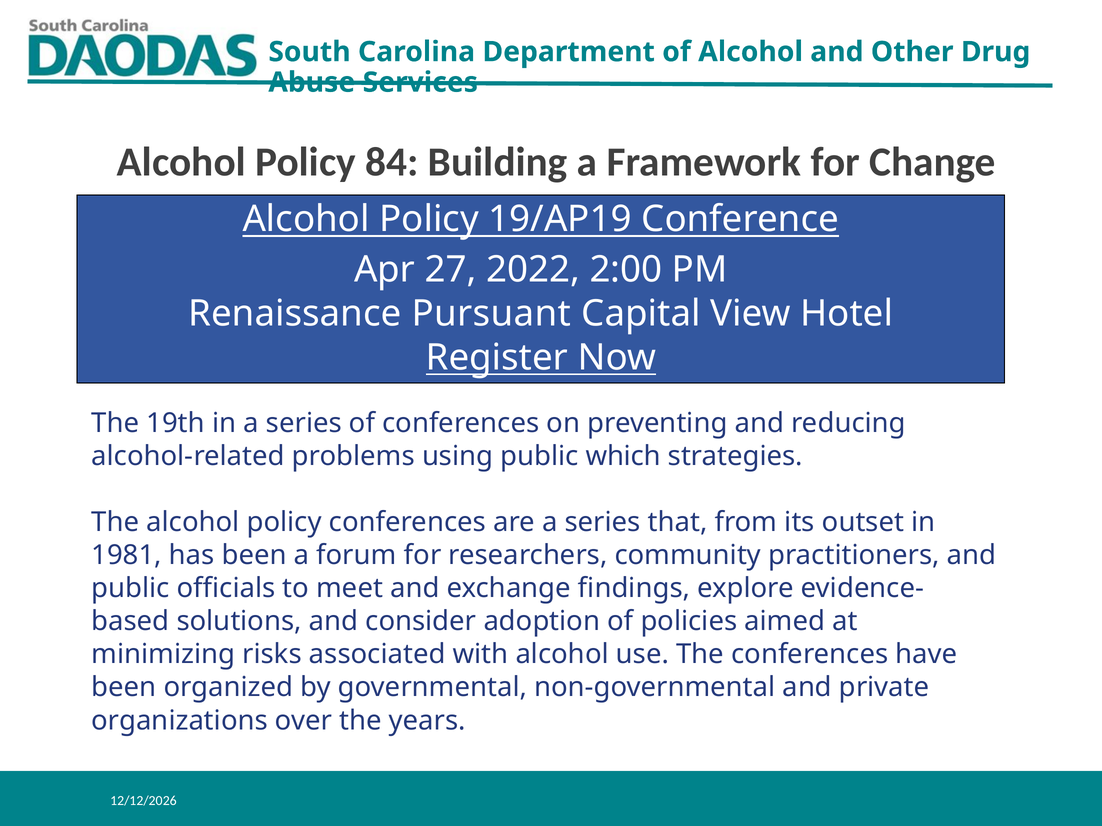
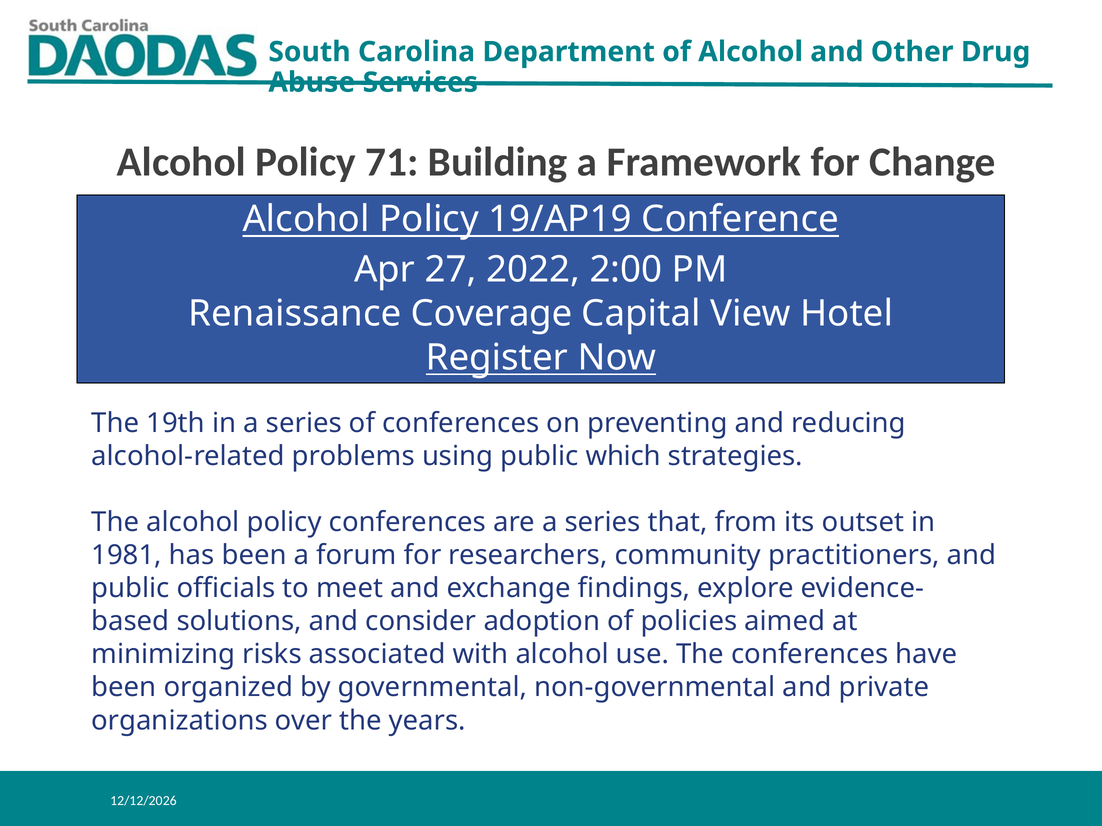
84: 84 -> 71 (392, 162)
Pursuant: Pursuant -> Coverage (492, 314)
